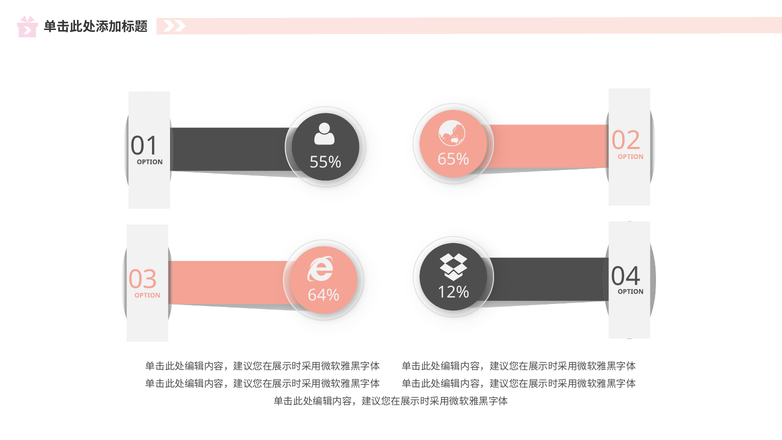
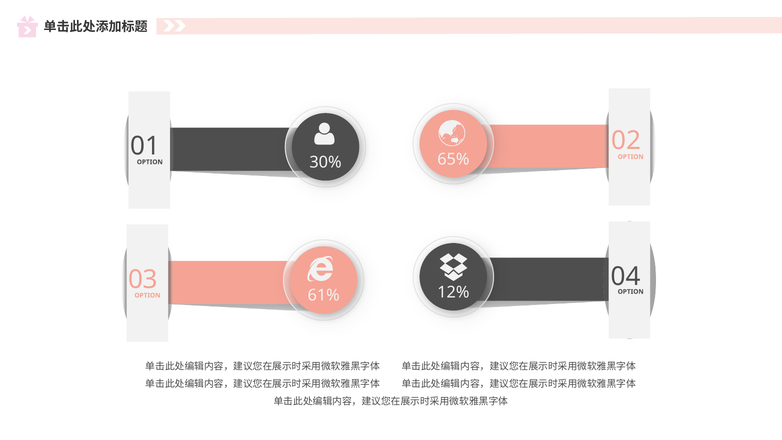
55%: 55% -> 30% (326, 162)
64%: 64% -> 61% (324, 295)
